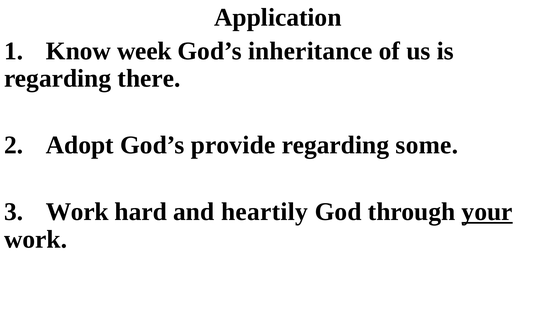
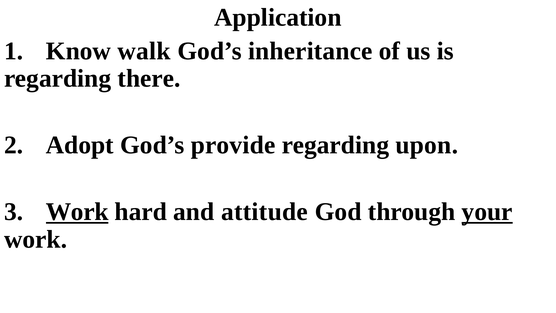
week: week -> walk (144, 51)
some: some -> upon (427, 145)
Work underline: none -> present (77, 212)
heartily: heartily -> attitude (264, 212)
